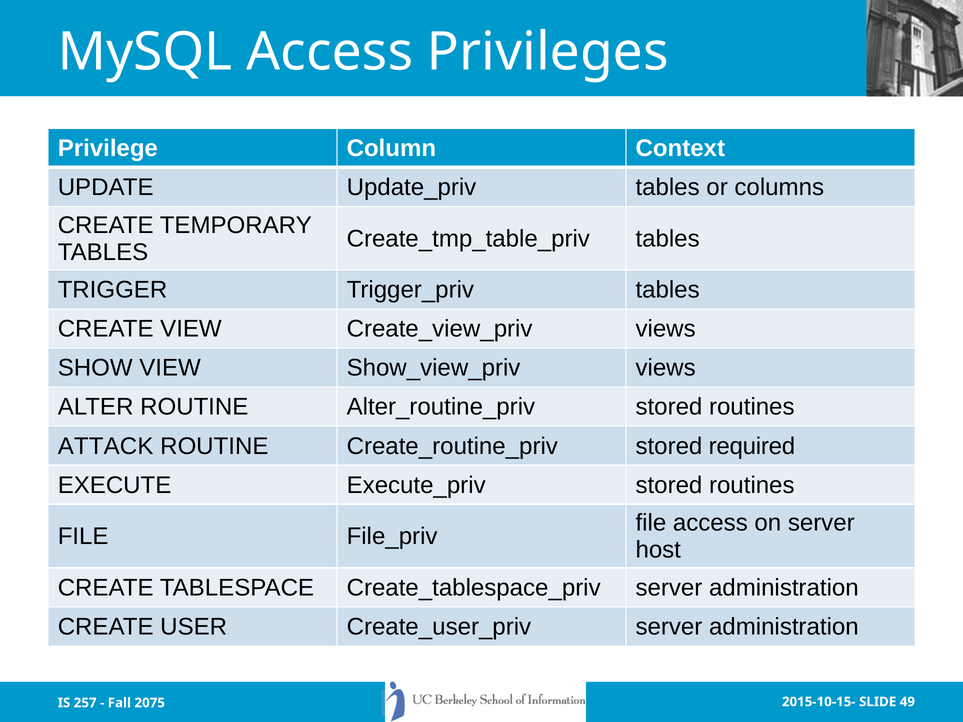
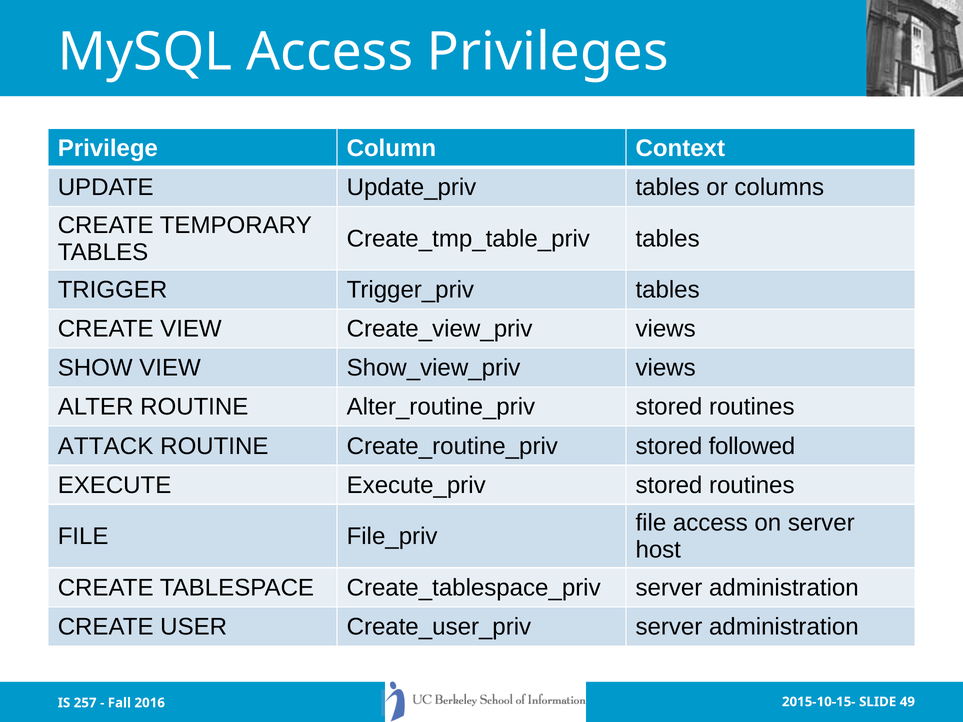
required: required -> followed (752, 446)
2075: 2075 -> 2016 (150, 703)
